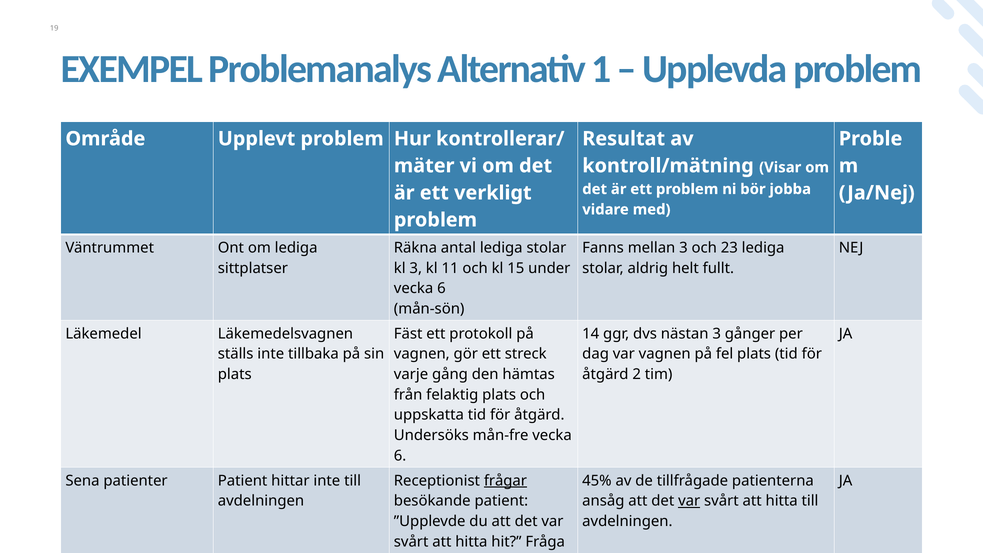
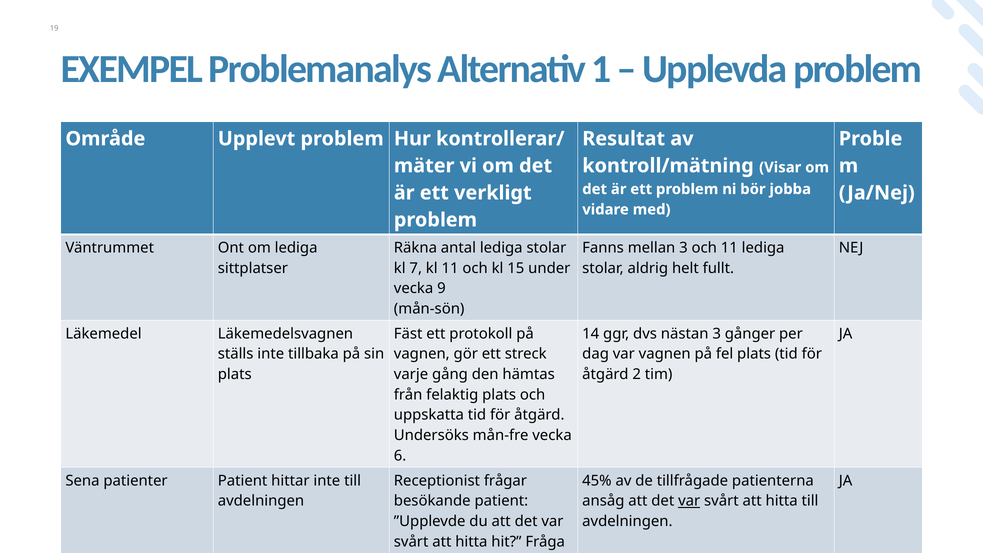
och 23: 23 -> 11 (729, 248)
kl 3: 3 -> 7 (416, 268)
6: 6 -> 9 (441, 288)
frågar underline: present -> none (505, 481)
